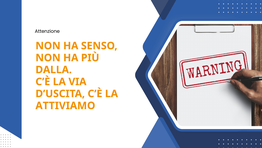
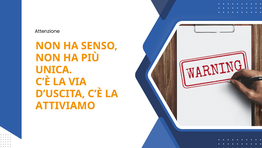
DALLA: DALLA -> UNICA (54, 70)
